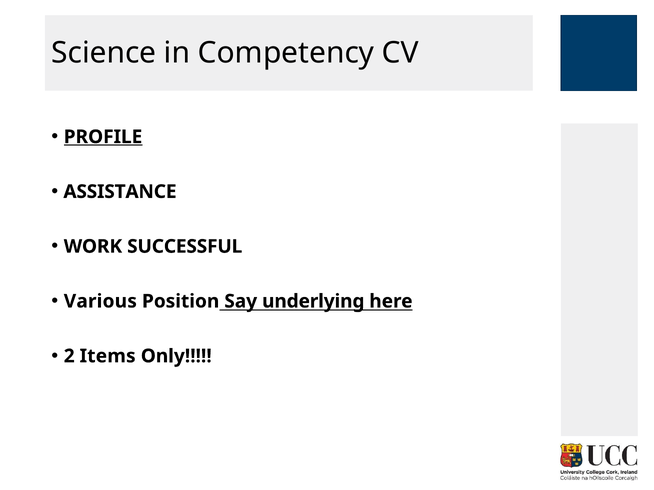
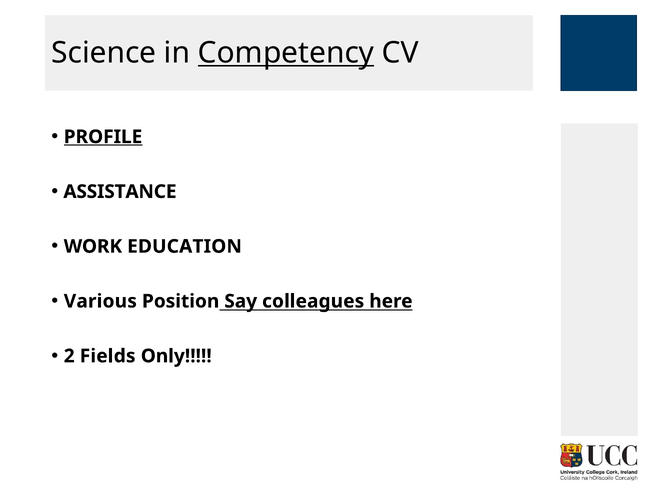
Competency underline: none -> present (286, 53)
SUCCESSFUL: SUCCESSFUL -> EDUCATION (185, 247)
underlying: underlying -> colleagues (313, 302)
Items: Items -> Fields (108, 356)
